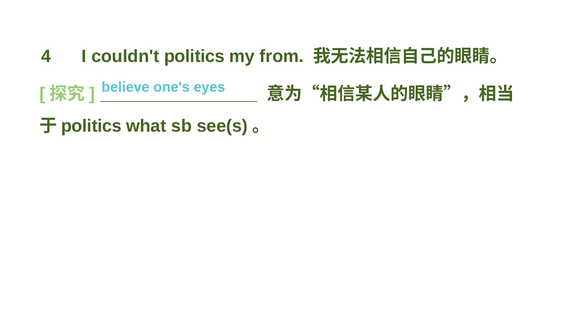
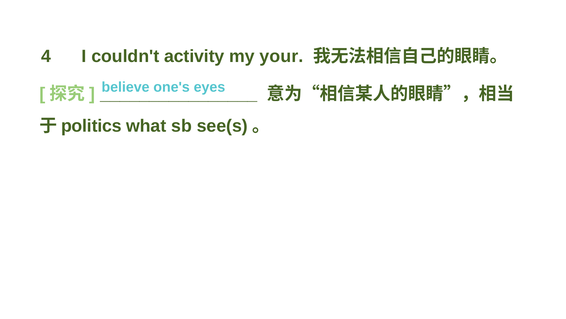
couldn't politics: politics -> activity (194, 56)
from: from -> your (282, 56)
